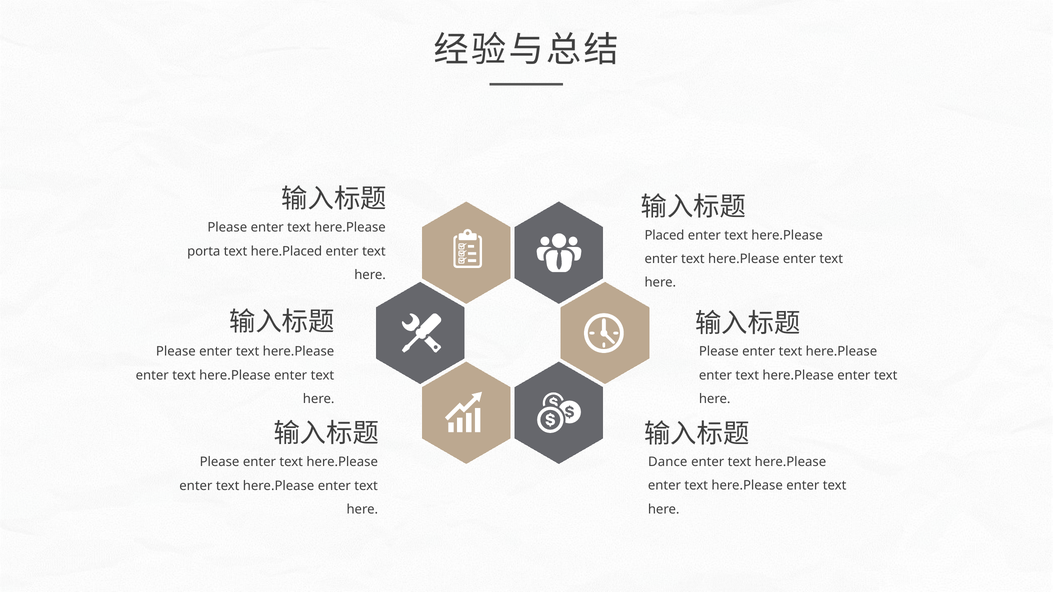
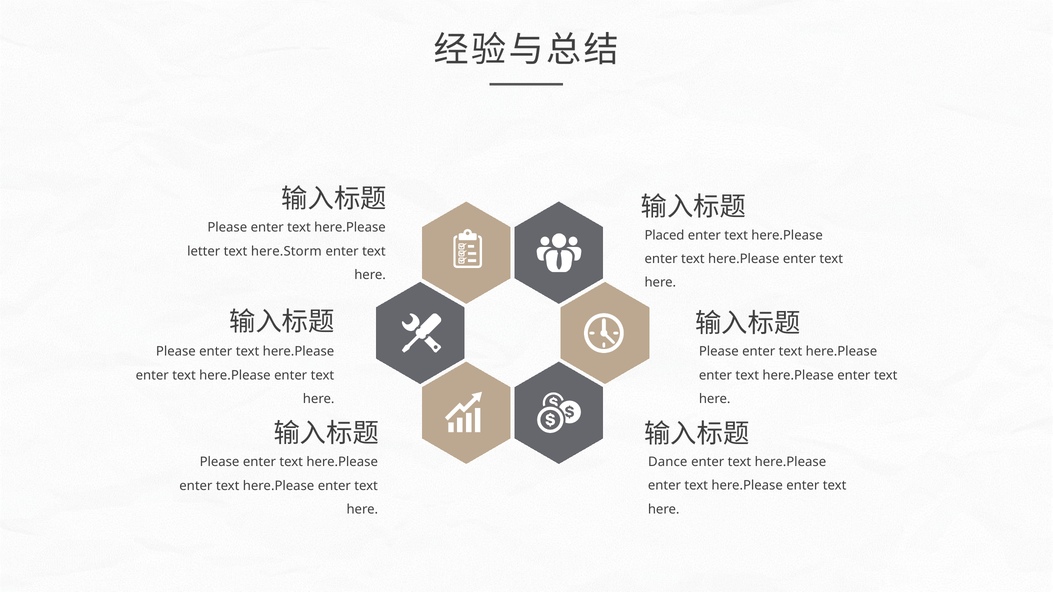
porta: porta -> letter (204, 251)
here.Placed: here.Placed -> here.Storm (286, 251)
